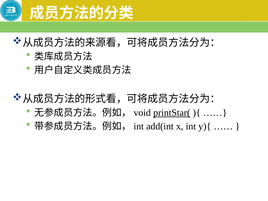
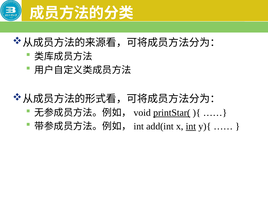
int underline: none -> present (191, 126)
